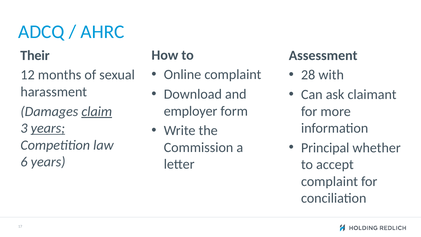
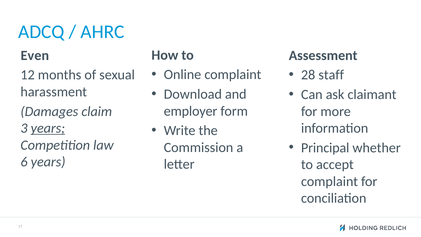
Their: Their -> Even (35, 55)
with: with -> staff (331, 75)
claim underline: present -> none (97, 111)
